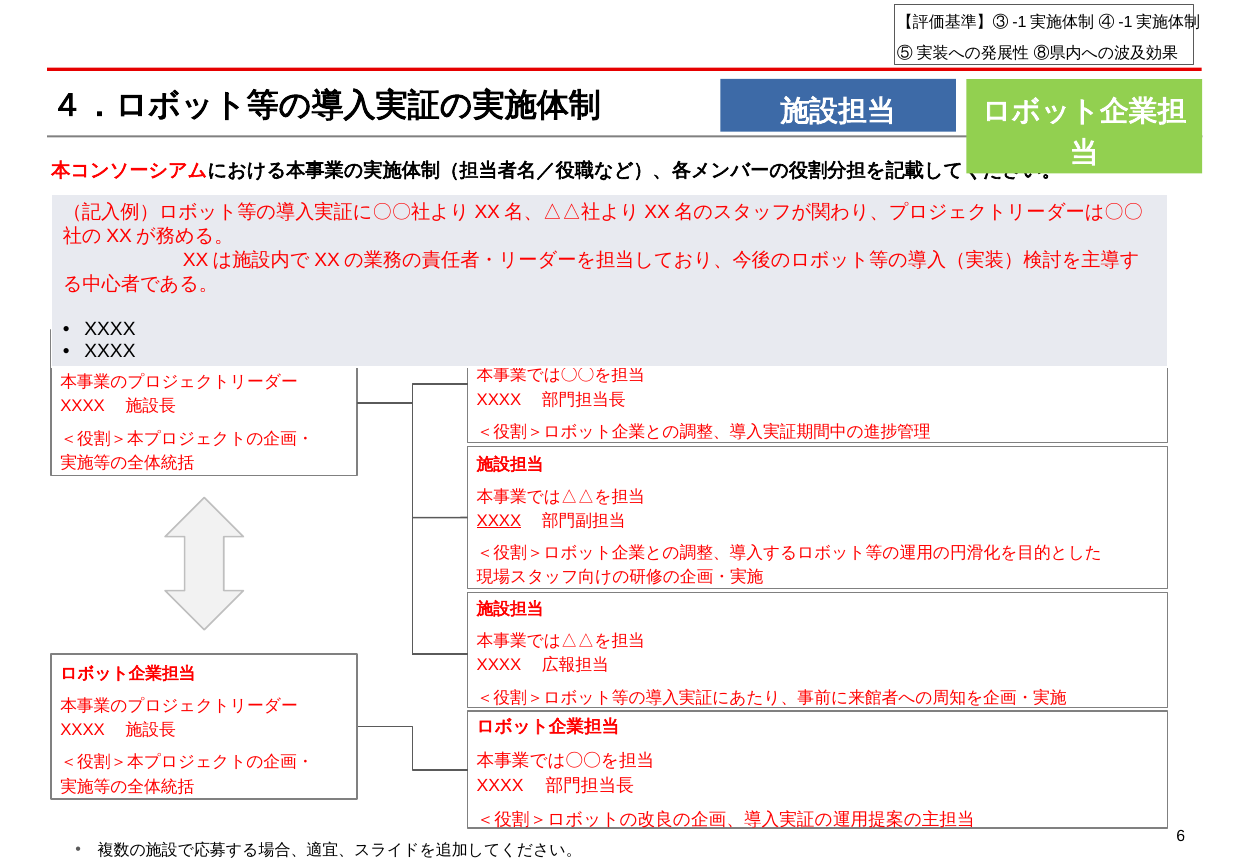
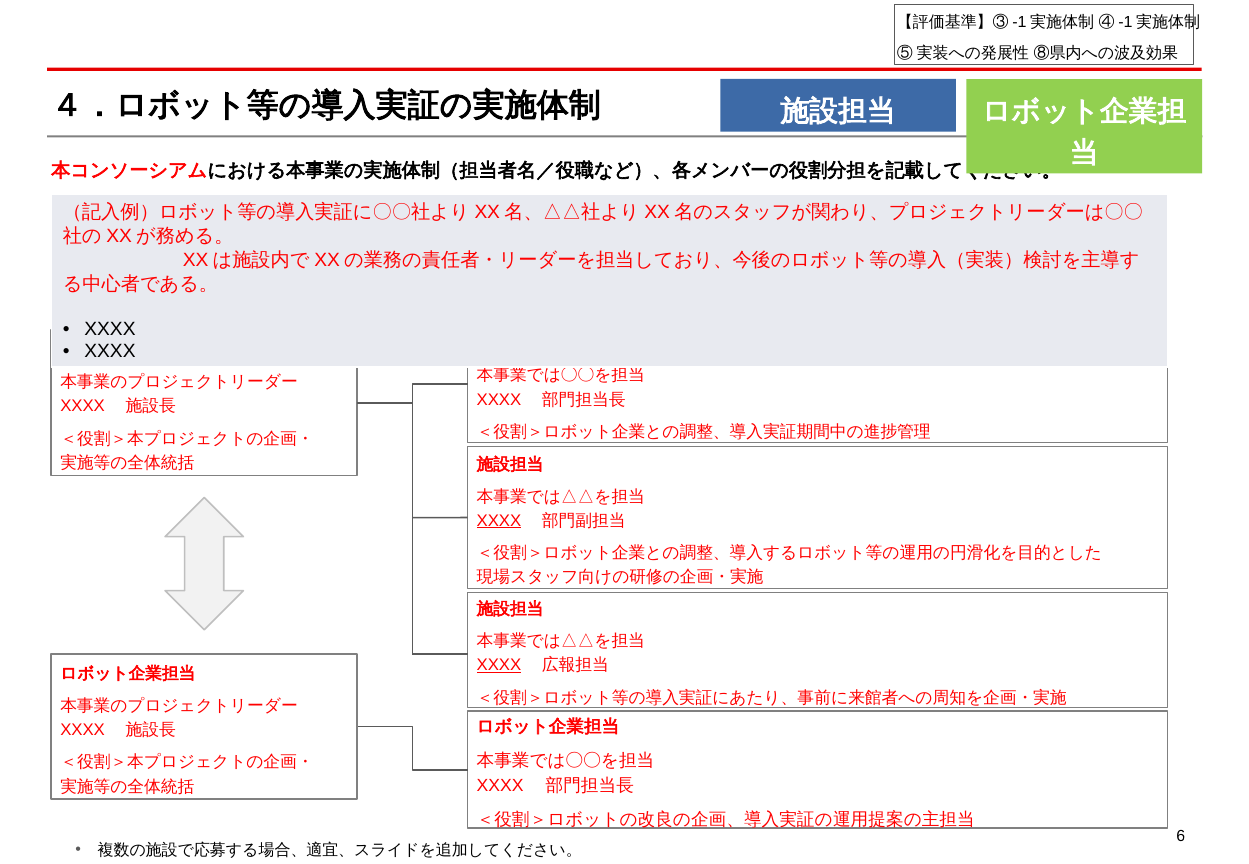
XXXX underline: none -> present (499, 666)
